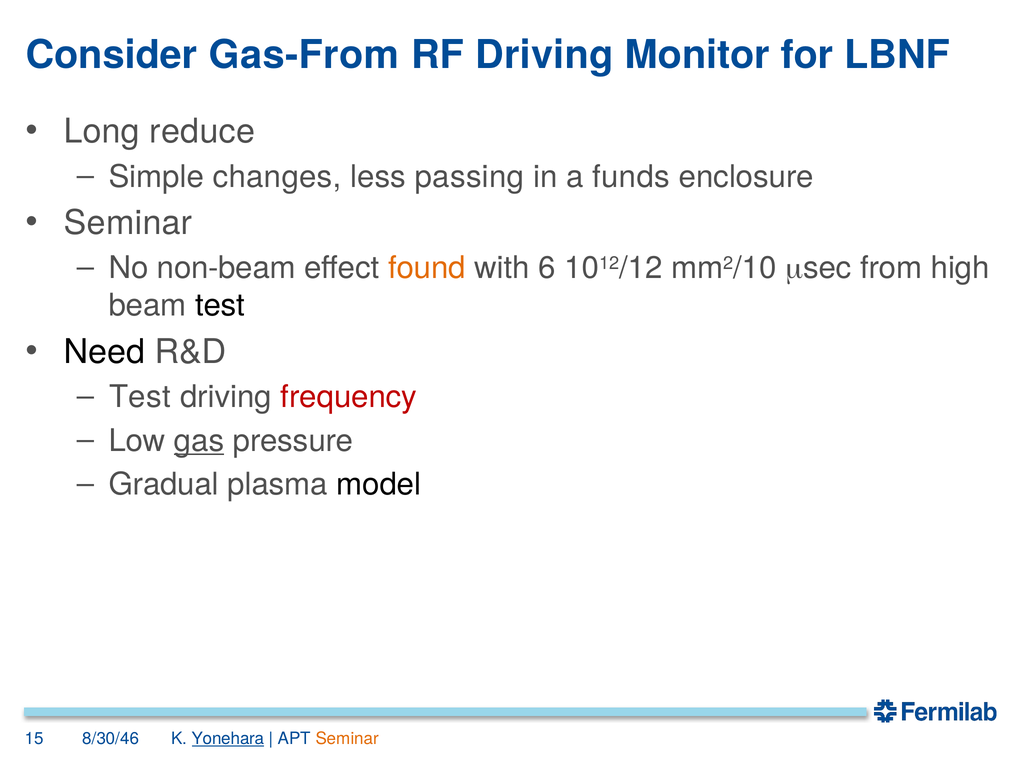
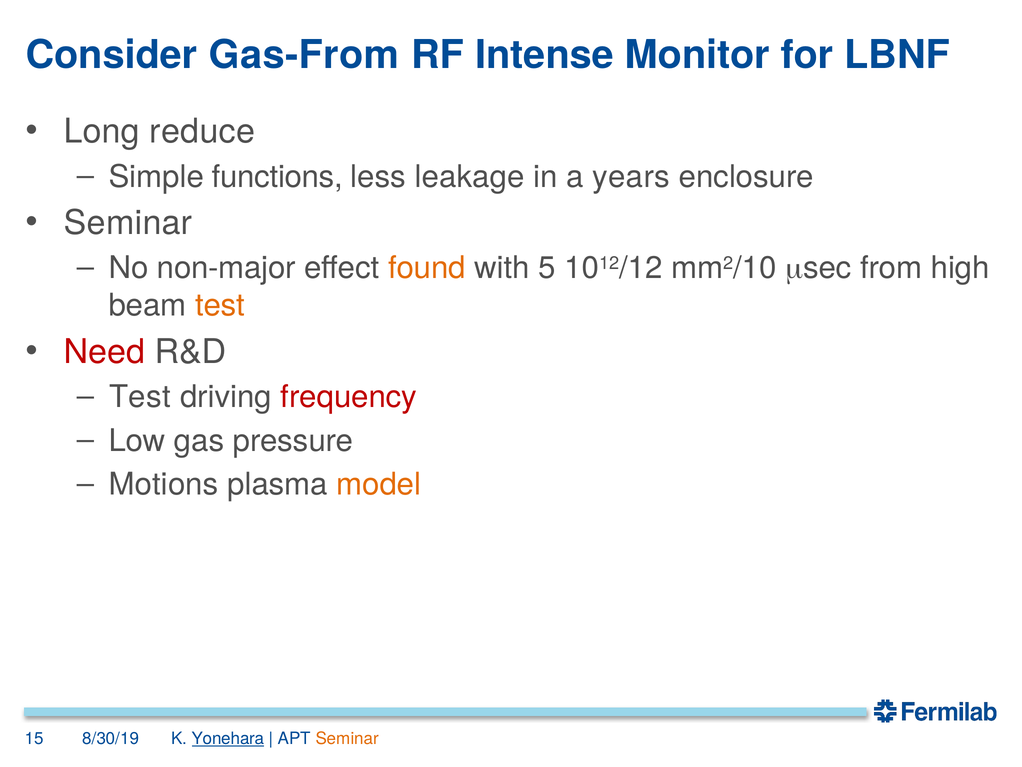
RF Driving: Driving -> Intense (544, 55)
changes: changes -> functions (277, 177)
passing: passing -> leakage (470, 177)
funds: funds -> years (631, 177)
non-beam: non-beam -> non-major (226, 268)
6: 6 -> 5 (547, 268)
test colour: black -> orange (220, 305)
Need colour: black -> red (105, 352)
gas underline: present -> none (199, 441)
Gradual: Gradual -> Motions (164, 484)
model colour: black -> orange (379, 484)
8/30/46: 8/30/46 -> 8/30/19 (111, 738)
